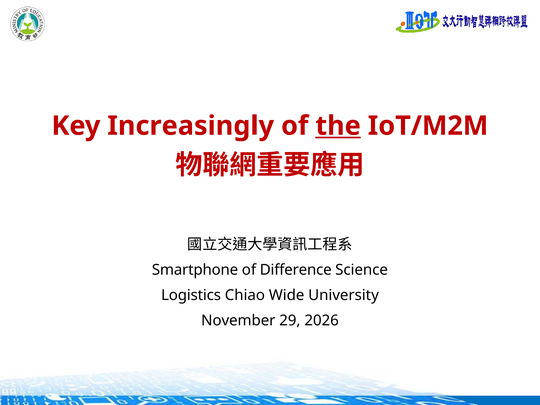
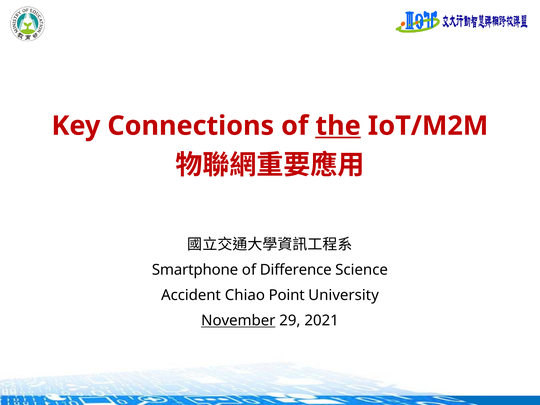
Increasingly: Increasingly -> Connections (191, 126)
Logistics: Logistics -> Accident (191, 295)
Wide: Wide -> Point (287, 295)
November underline: none -> present (238, 321)
2026: 2026 -> 2021 (322, 321)
